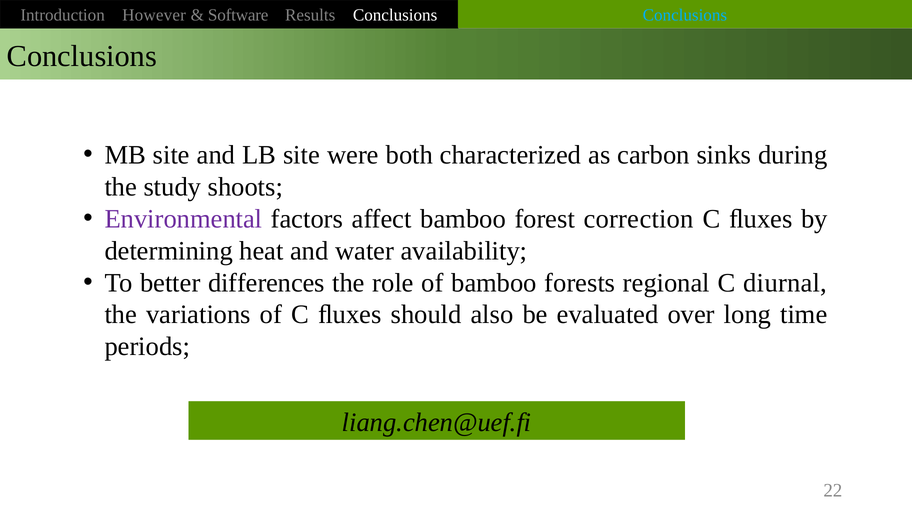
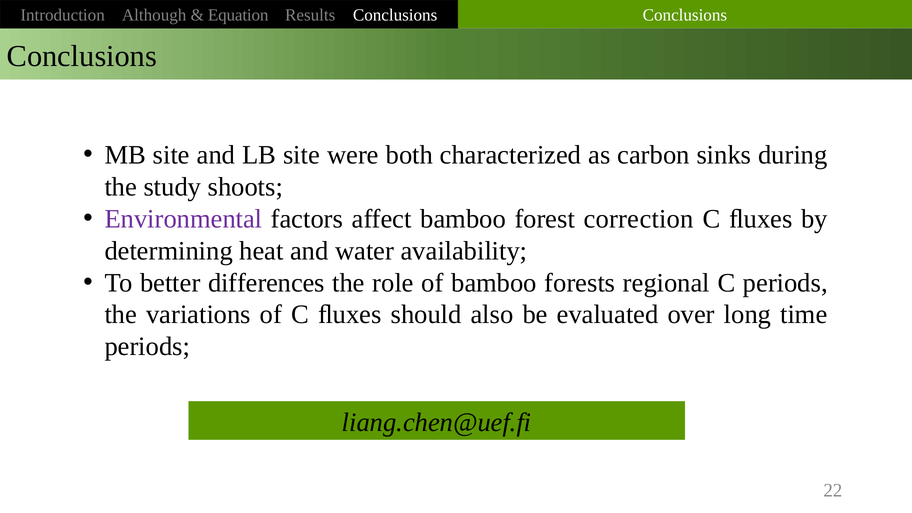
However: However -> Although (154, 15)
Software: Software -> Equation (238, 15)
Conclusions colour: light blue -> white (685, 15)
C diurnal: diurnal -> periods (785, 283)
